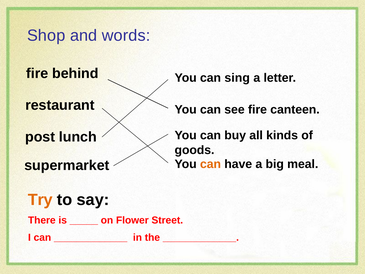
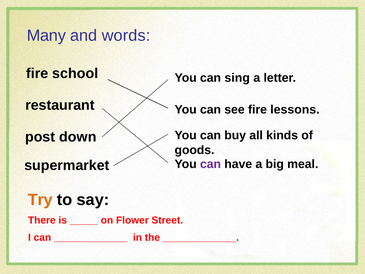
Shop: Shop -> Many (46, 35)
behind: behind -> school (75, 73)
canteen: canteen -> lessons (295, 109)
lunch: lunch -> down (78, 137)
can colour: orange -> purple (211, 164)
